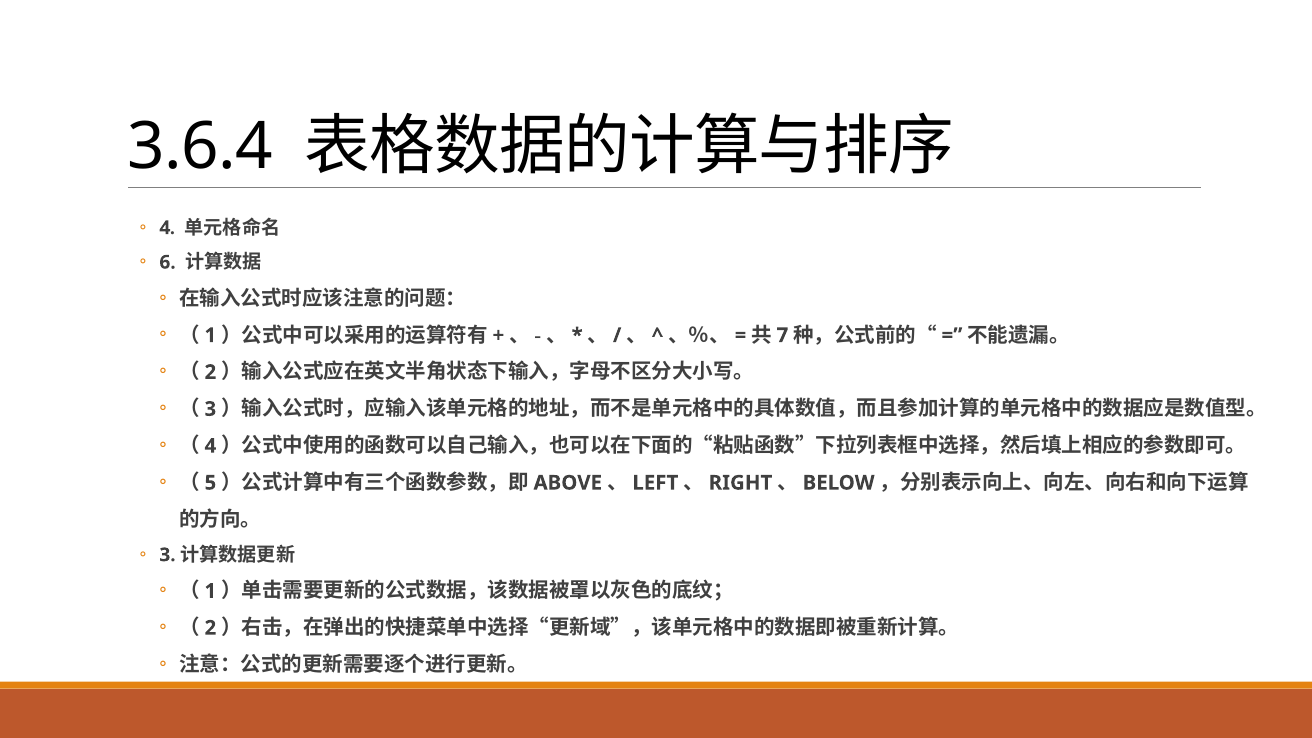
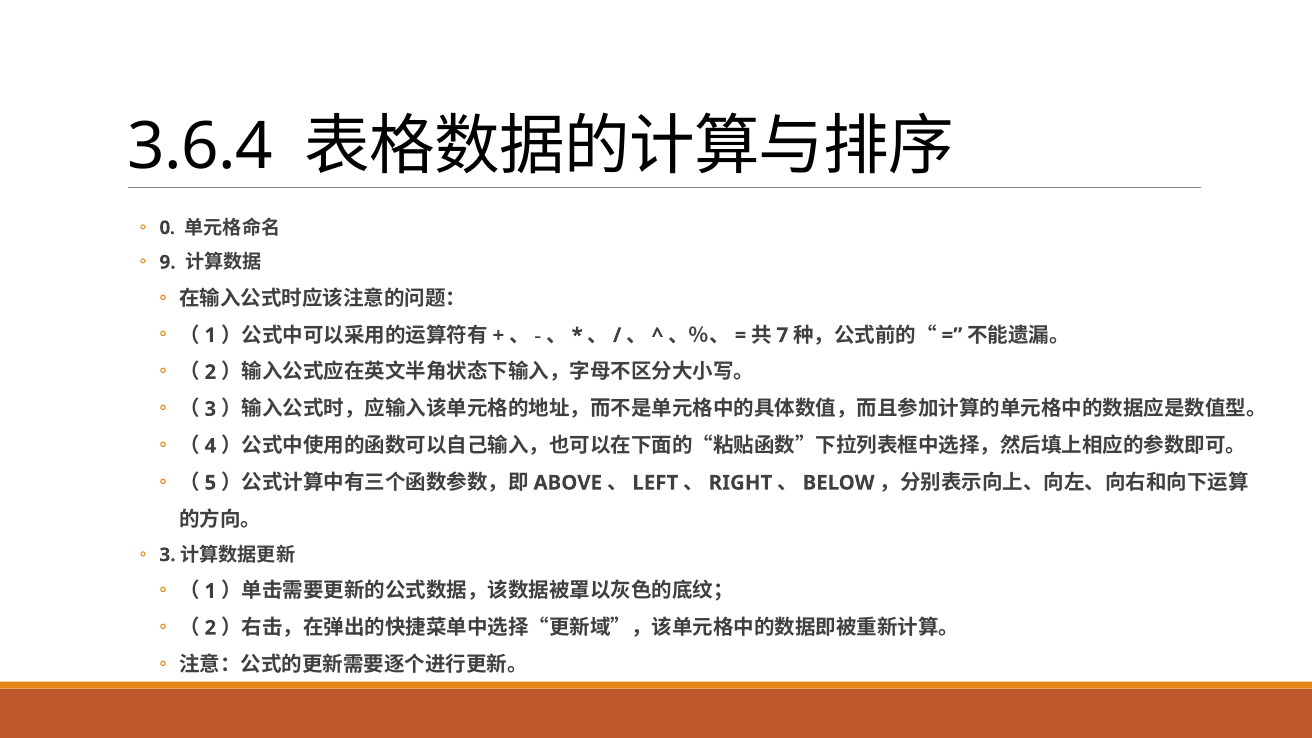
4: 4 -> 0 (165, 228)
6: 6 -> 9 (168, 262)
